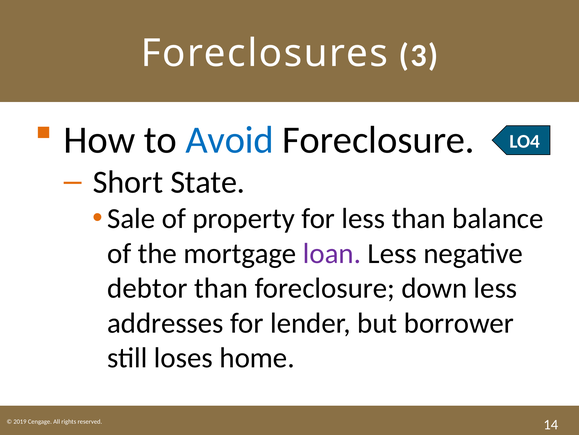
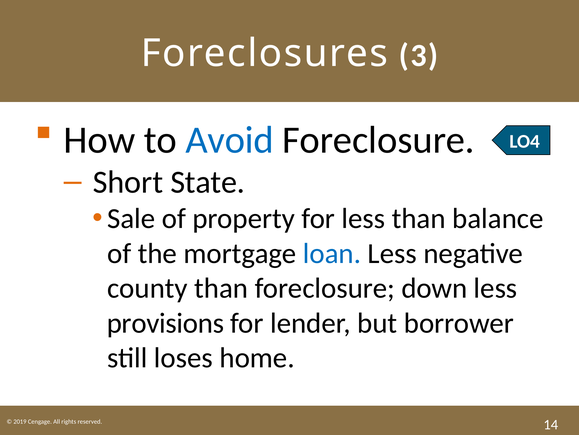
loan colour: purple -> blue (332, 253)
debtor: debtor -> county (147, 288)
addresses: addresses -> provisions (165, 323)
